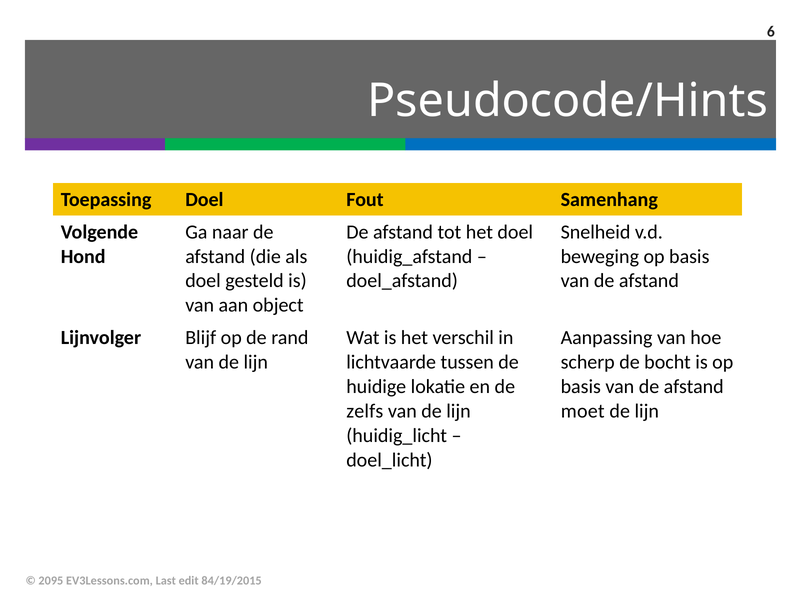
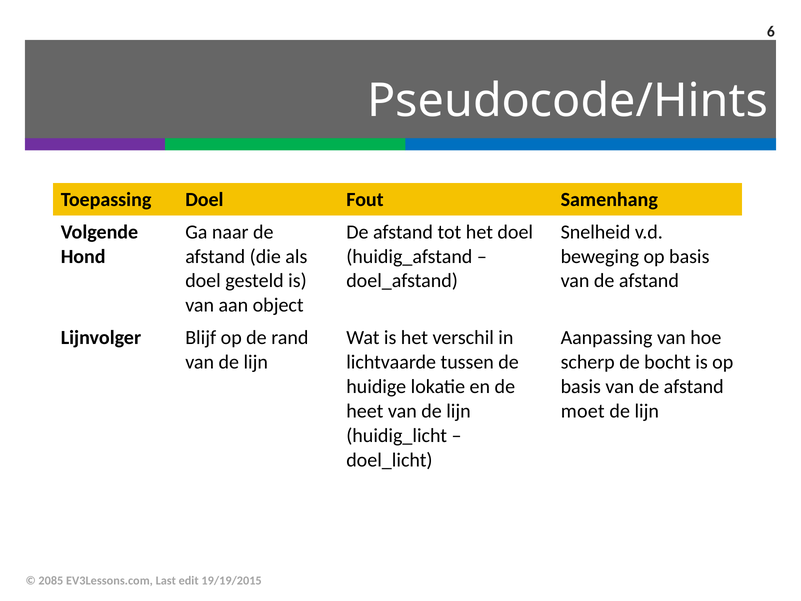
zelfs: zelfs -> heet (365, 411)
2095: 2095 -> 2085 (51, 581)
84/19/2015: 84/19/2015 -> 19/19/2015 (232, 581)
